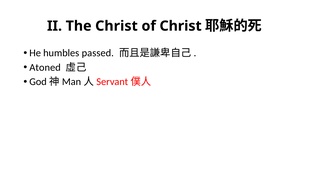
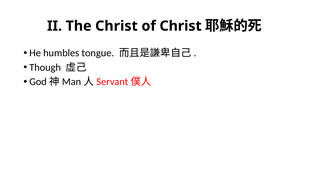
passed: passed -> tongue (98, 53)
Atoned: Atoned -> Though (45, 67)
